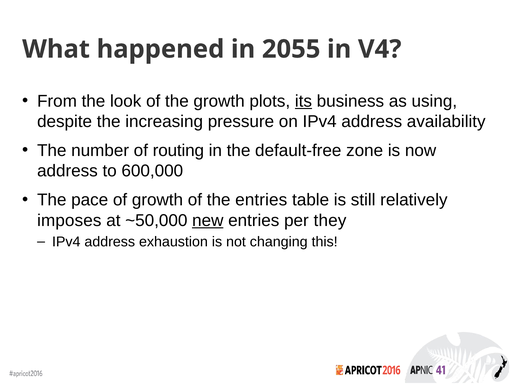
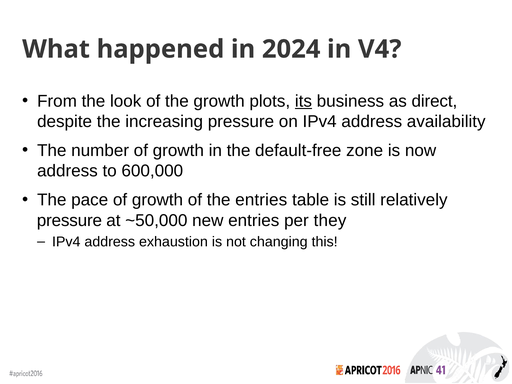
2055: 2055 -> 2024 (291, 49)
using: using -> direct (434, 101)
number of routing: routing -> growth (178, 151)
imposes: imposes -> pressure (69, 220)
new underline: present -> none (208, 220)
